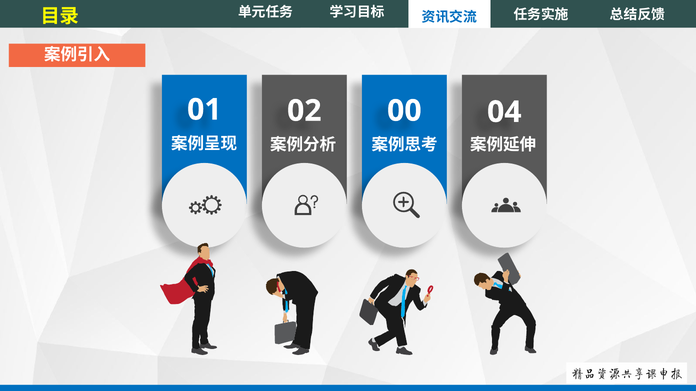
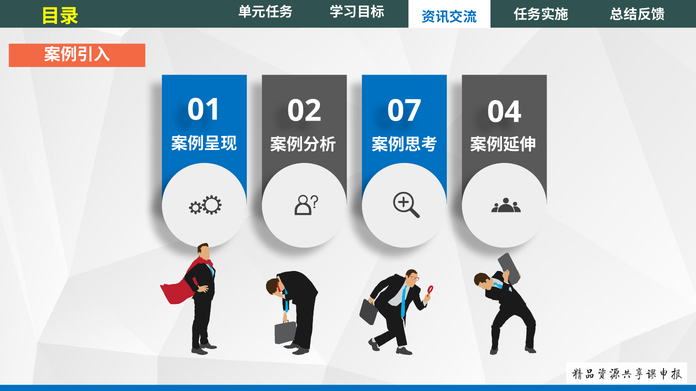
00: 00 -> 07 (404, 111)
